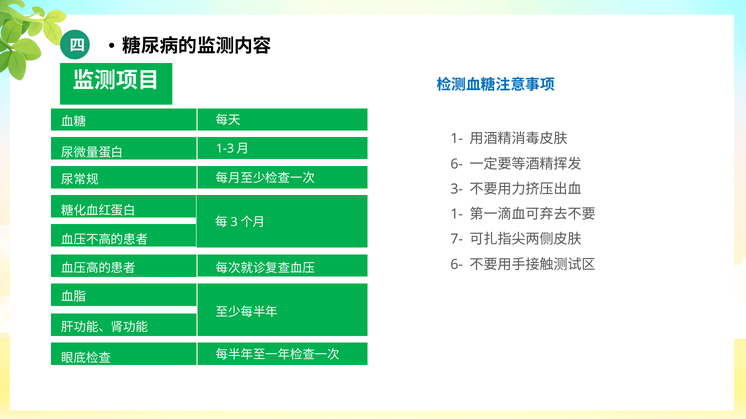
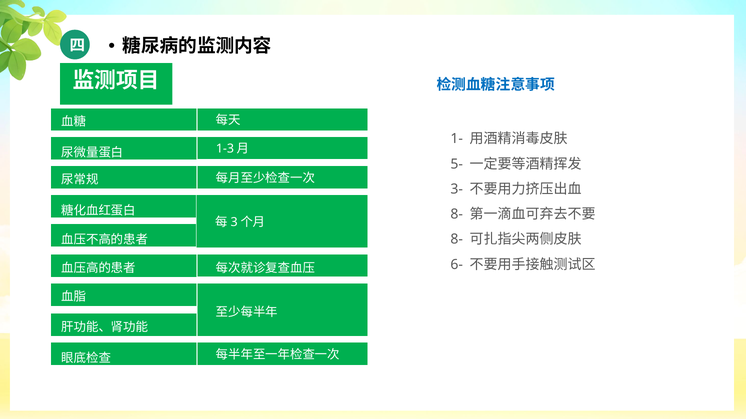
6-: 6- -> 5- (457, 164)
1-: 1- -> 8- (457, 215)
7-: 7- -> 8- (457, 240)
